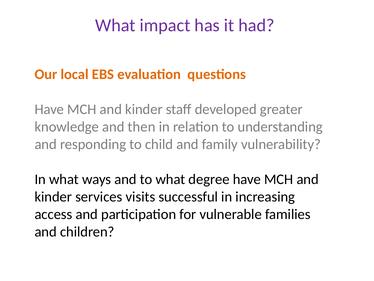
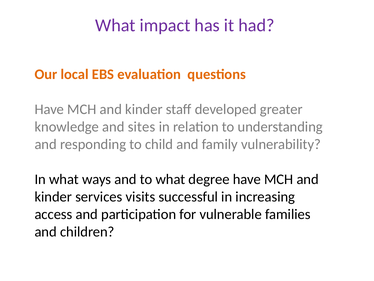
then: then -> sites (142, 127)
